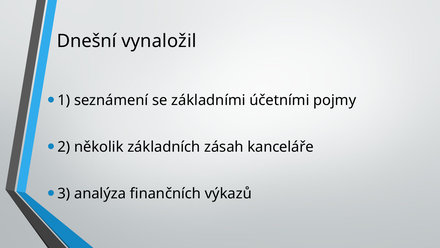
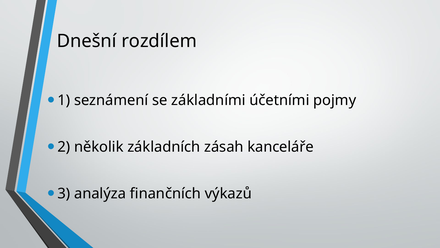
vynaložil: vynaložil -> rozdílem (159, 41)
